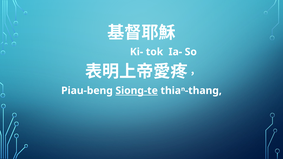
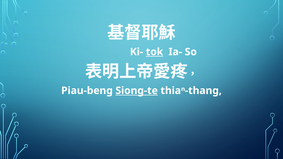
tok underline: none -> present (155, 52)
